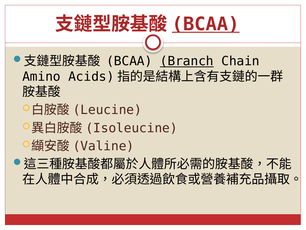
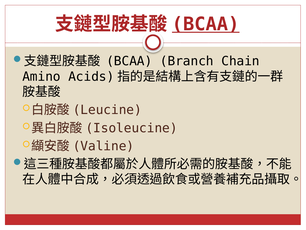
Branch underline: present -> none (187, 61)
